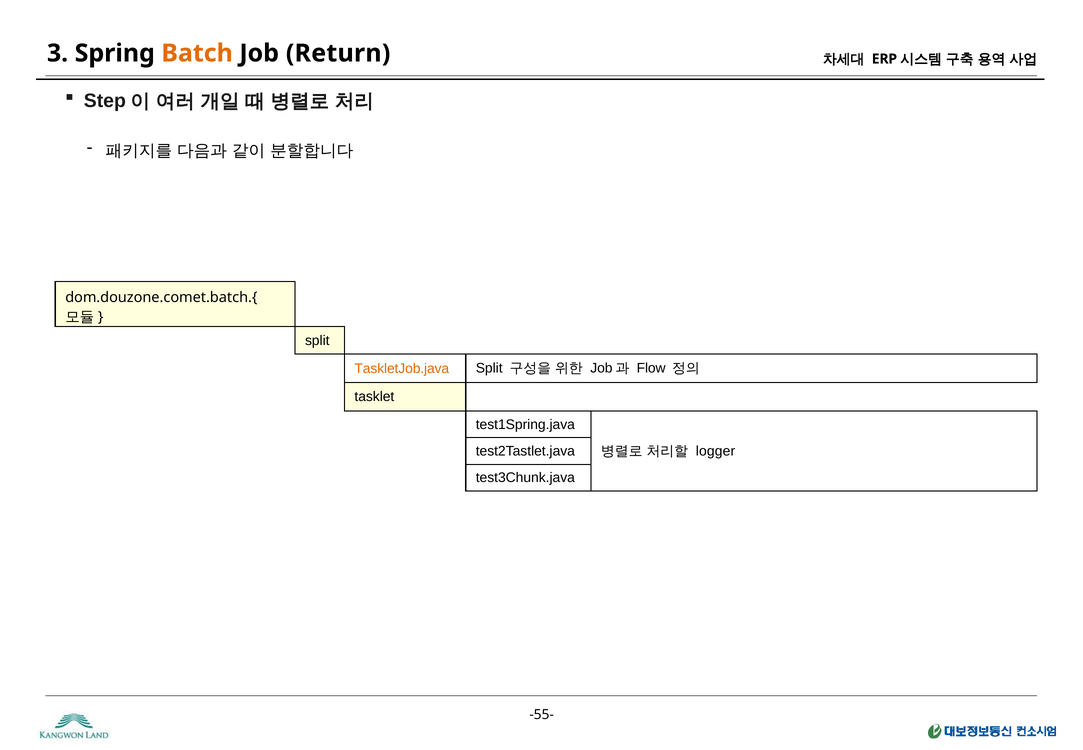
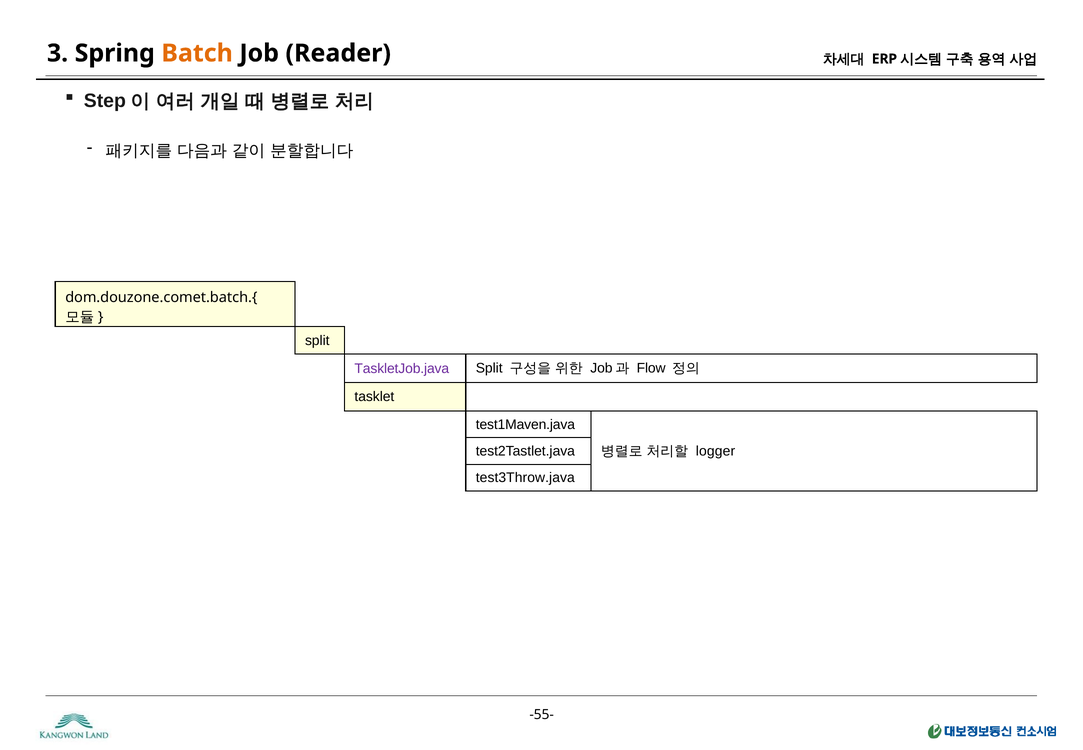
Return: Return -> Reader (338, 53)
TaskletJob.java colour: orange -> purple (402, 368)
test1Spring.java: test1Spring.java -> test1Maven.java (525, 424)
test3Chunk.java: test3Chunk.java -> test3Throw.java (525, 478)
